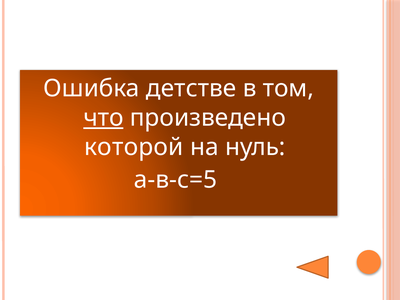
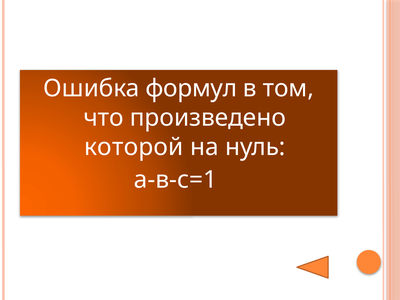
детстве: детстве -> формул (191, 88)
что underline: present -> none (103, 118)
а-в-с=5: а-в-с=5 -> а-в-с=1 (176, 180)
